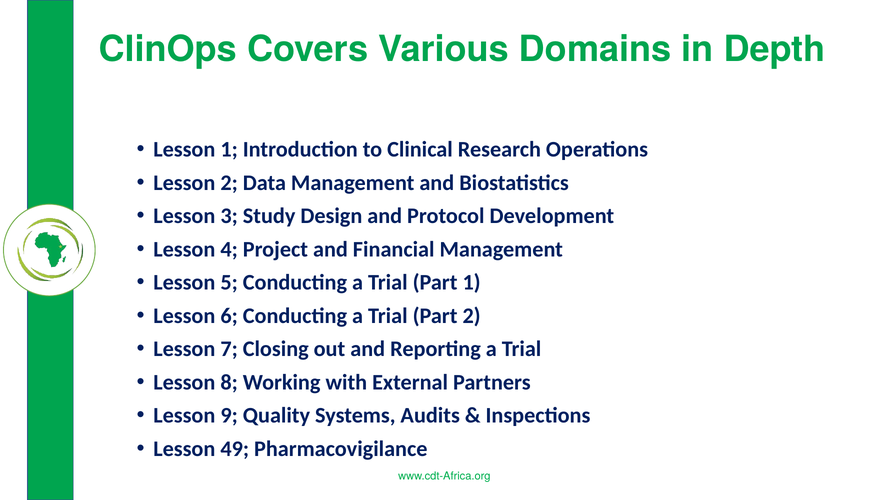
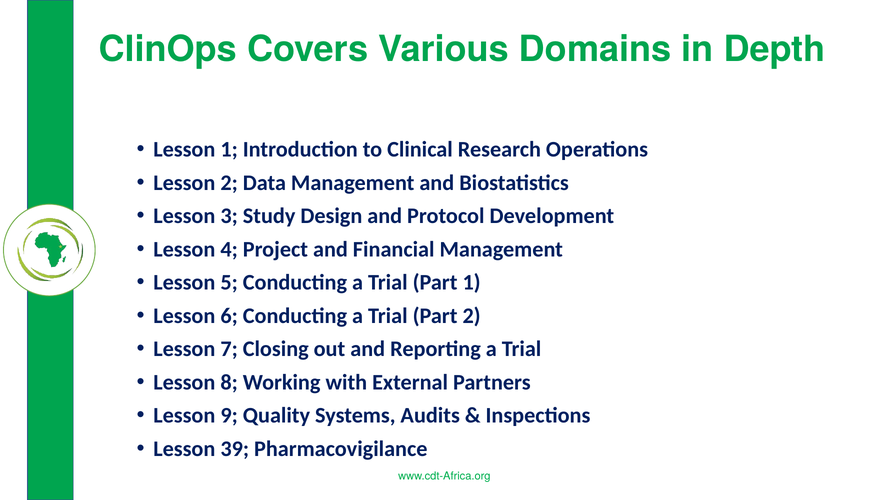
49: 49 -> 39 (235, 449)
